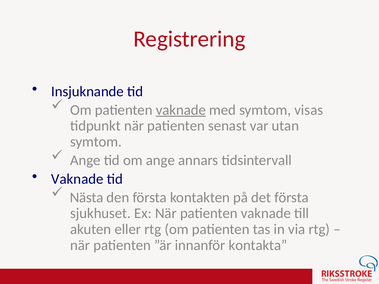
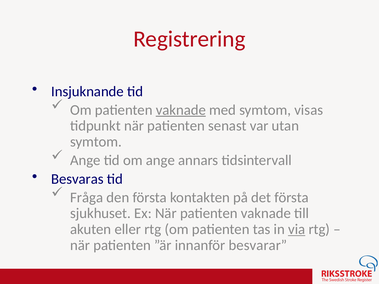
Vaknade: Vaknade -> Besvaras (77, 179)
Nästa: Nästa -> Fråga (87, 198)
via underline: none -> present (297, 229)
kontakta: kontakta -> besvarar (258, 245)
